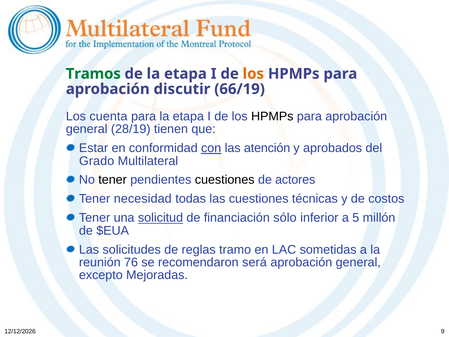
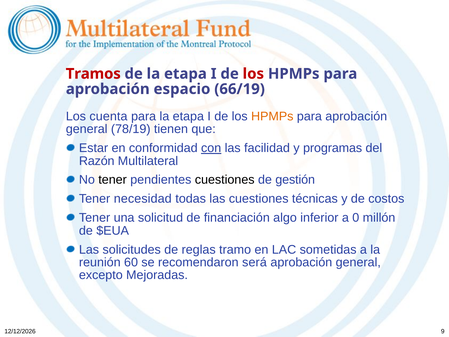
Tramos colour: green -> red (93, 74)
los colour: orange -> red (253, 74)
discutir: discutir -> espacio (182, 89)
HPMPs colour: black -> orange (272, 116)
28/19: 28/19 -> 78/19 (131, 129)
atención: atención -> facilidad (267, 148)
aprobados: aprobados -> programas (333, 148)
Grado: Grado -> Razón (97, 161)
actores: actores -> gestión (295, 180)
solicitud underline: present -> none (160, 218)
sólo: sólo -> algo (285, 218)
5: 5 -> 0 (356, 218)
76: 76 -> 60 (131, 262)
